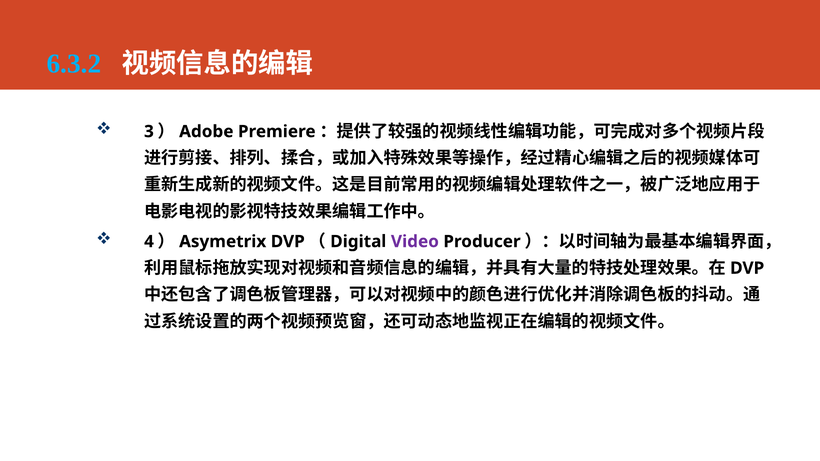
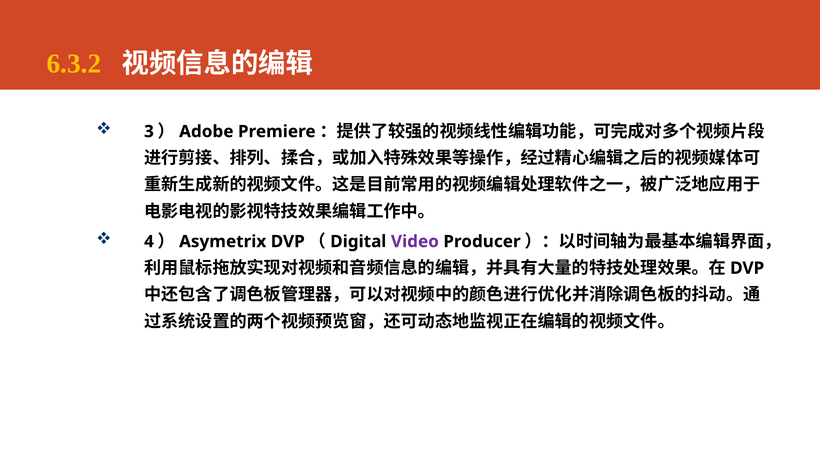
6.3.2 colour: light blue -> yellow (74, 64)
